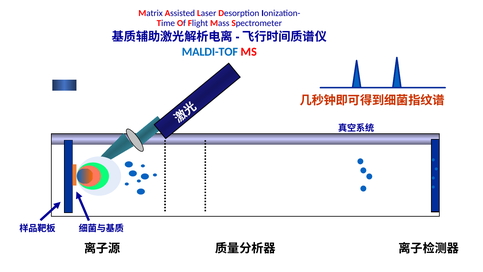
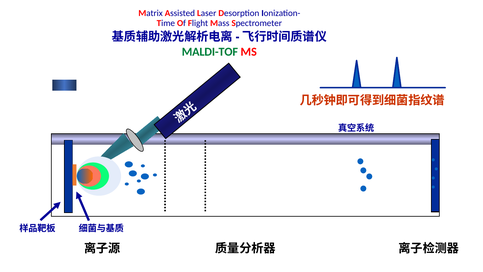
MALDI-TOF colour: blue -> green (210, 52)
